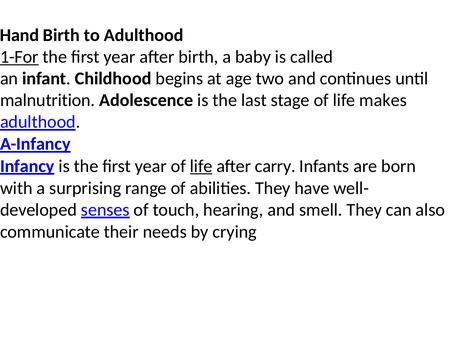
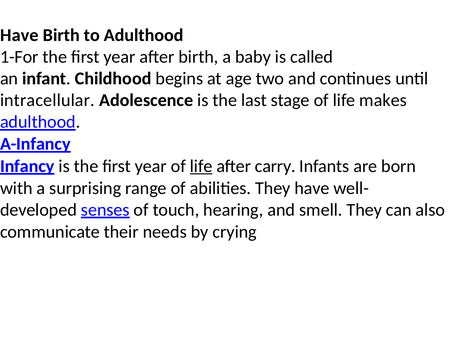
Hand: Hand -> Have (19, 35)
1-For underline: present -> none (19, 57)
malnutrition: malnutrition -> intracellular (47, 101)
